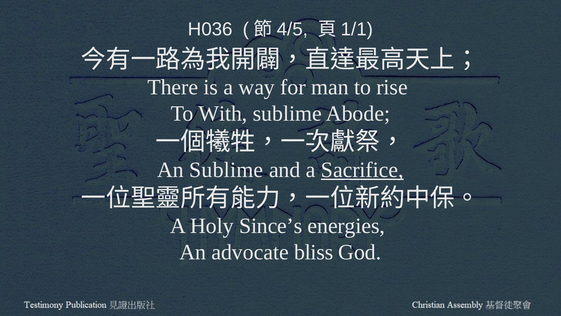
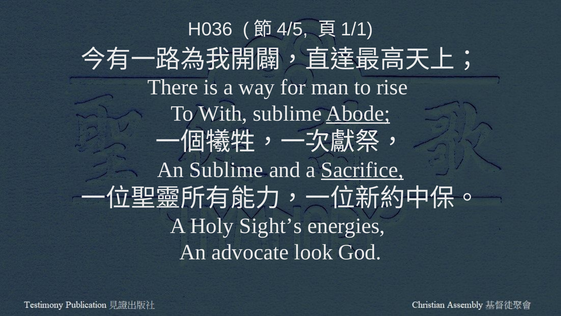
Abode underline: none -> present (358, 114)
Since’s: Since’s -> Sight’s (271, 226)
bliss: bliss -> look (314, 252)
